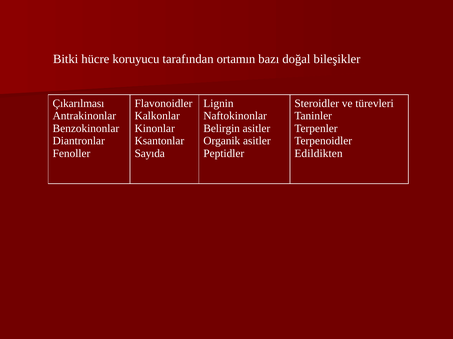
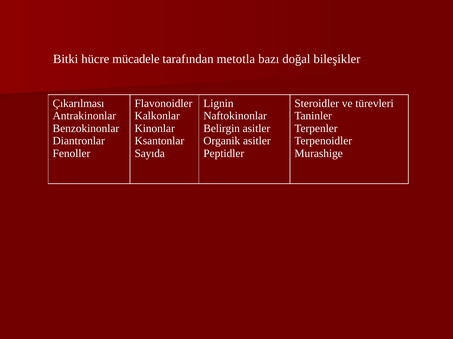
koruyucu: koruyucu -> mücadele (136, 59)
ortamın: ortamın -> metotla (236, 59)
Edildikten: Edildikten -> Murashige (319, 154)
